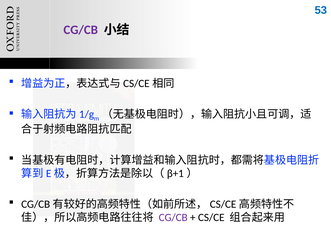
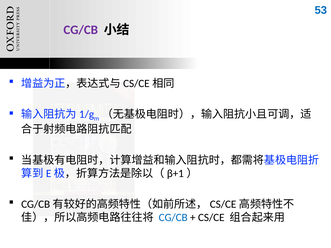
CG/CB colour: purple -> blue (173, 218)
